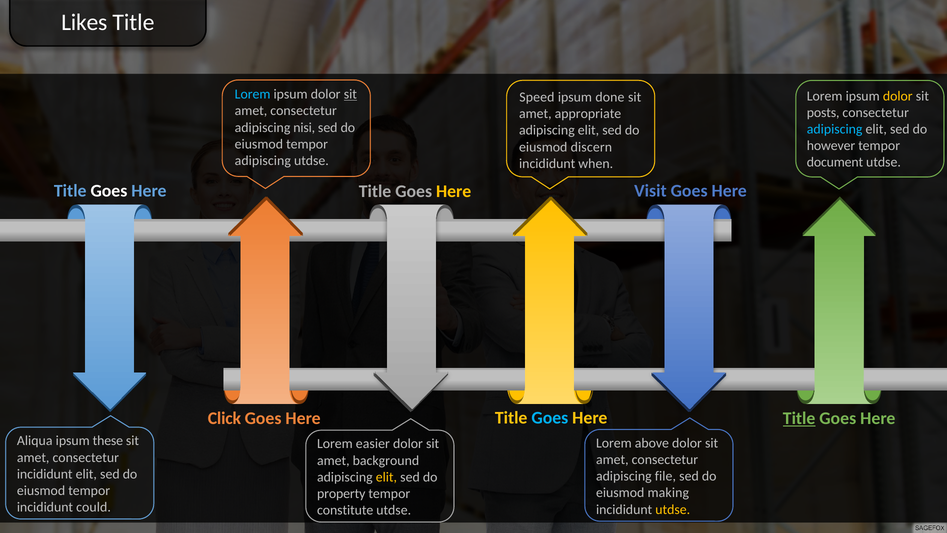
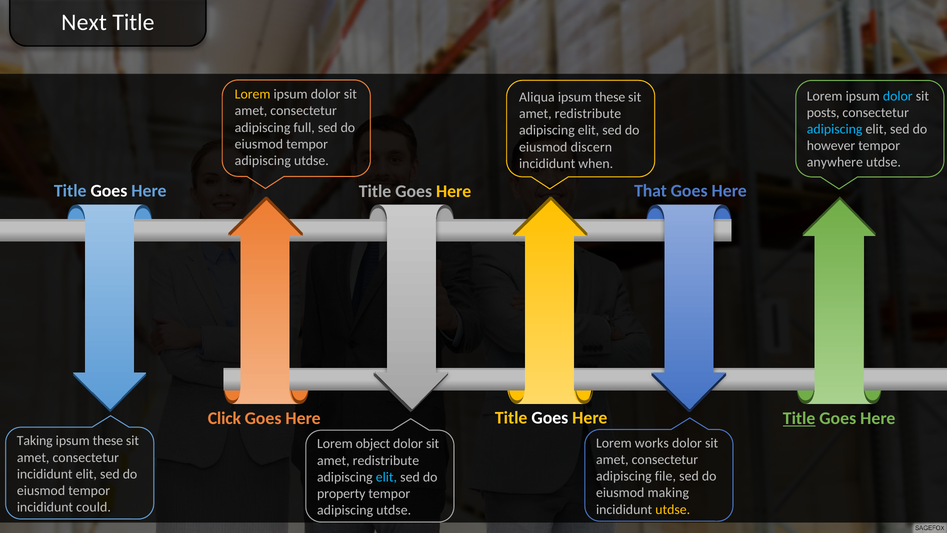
Likes: Likes -> Next (84, 22)
Lorem colour: light blue -> yellow (253, 94)
sit underline: present -> none (350, 94)
dolor colour: yellow -> light blue (898, 96)
Speed: Speed -> Aliqua (537, 97)
done: done -> these (610, 97)
appropriate: appropriate -> redistribute (588, 114)
nisi: nisi -> full (304, 127)
document: document -> anywhere (835, 162)
Visit: Visit -> That (651, 191)
Goes colour: light blue -> white (550, 418)
Aliqua: Aliqua -> Taking (35, 441)
above: above -> works (652, 443)
easier: easier -> object (373, 444)
background: background -> redistribute (386, 460)
elit colour: yellow -> light blue (386, 477)
constitute: constitute -> adipiscing (345, 510)
